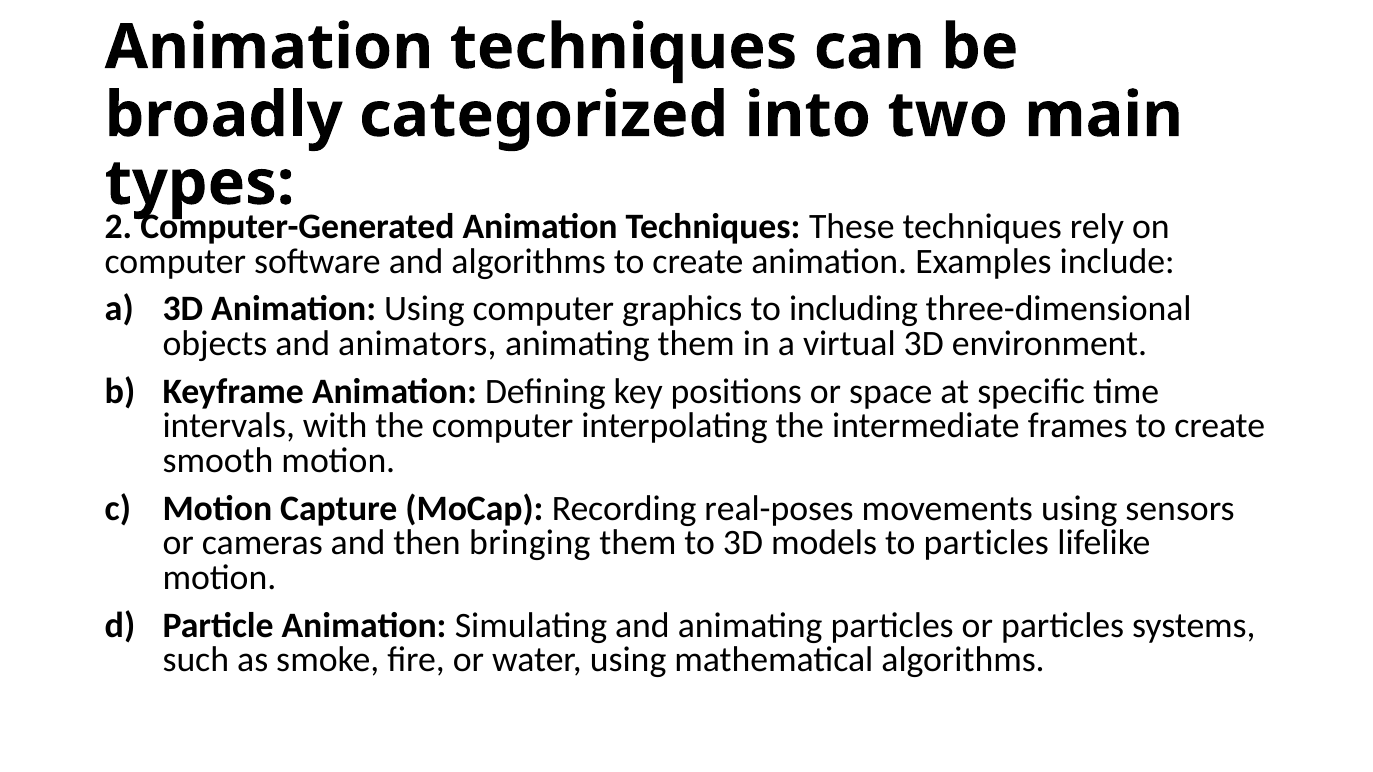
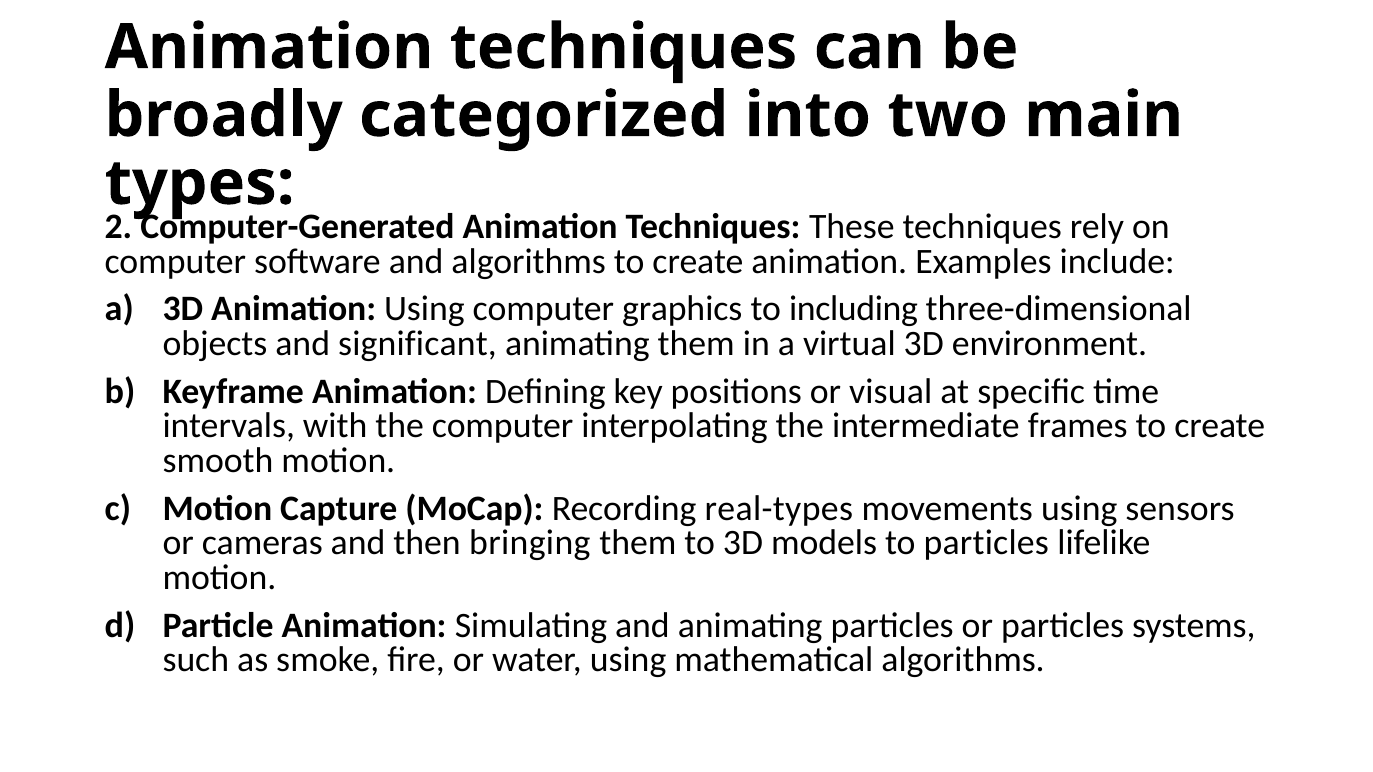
animators: animators -> significant (417, 344)
space: space -> visual (891, 391)
real-poses: real-poses -> real-types (779, 509)
